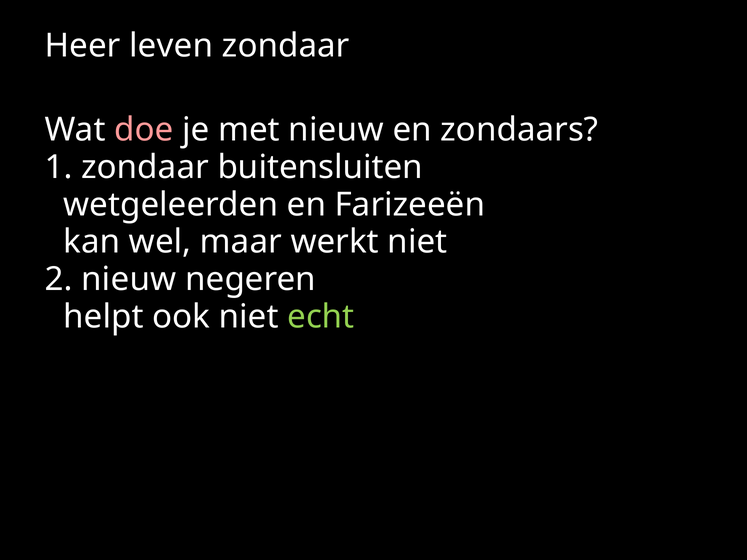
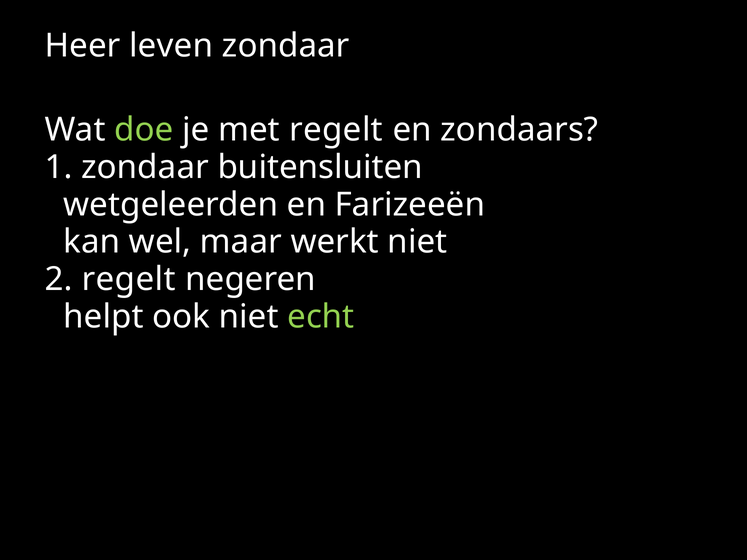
doe colour: pink -> light green (144, 130)
met nieuw: nieuw -> regelt (336, 130)
2 nieuw: nieuw -> regelt (129, 279)
